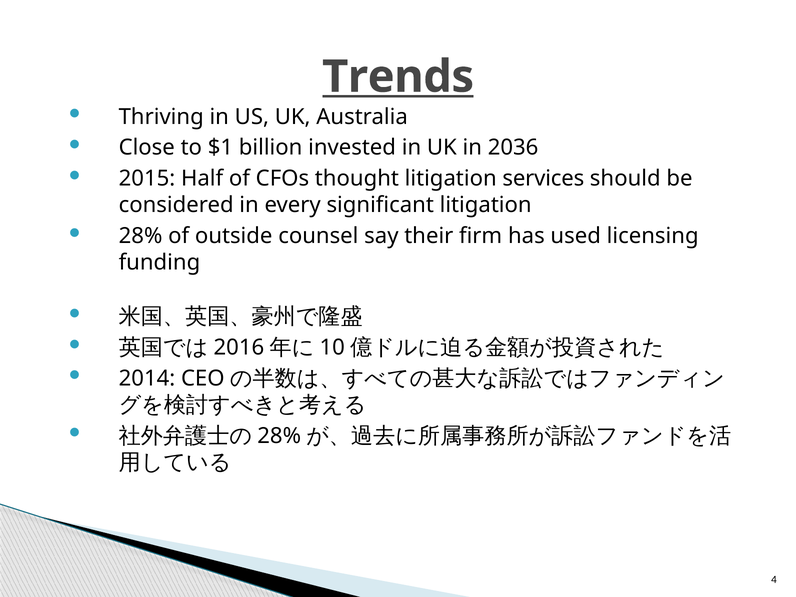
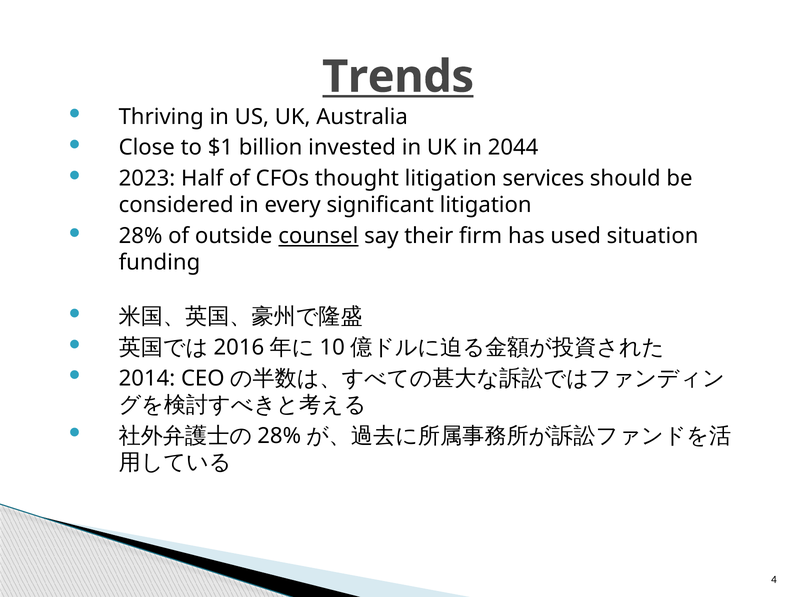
2036: 2036 -> 2044 (513, 148)
2015: 2015 -> 2023 (147, 179)
counsel underline: none -> present (318, 236)
licensing: licensing -> situation (653, 236)
